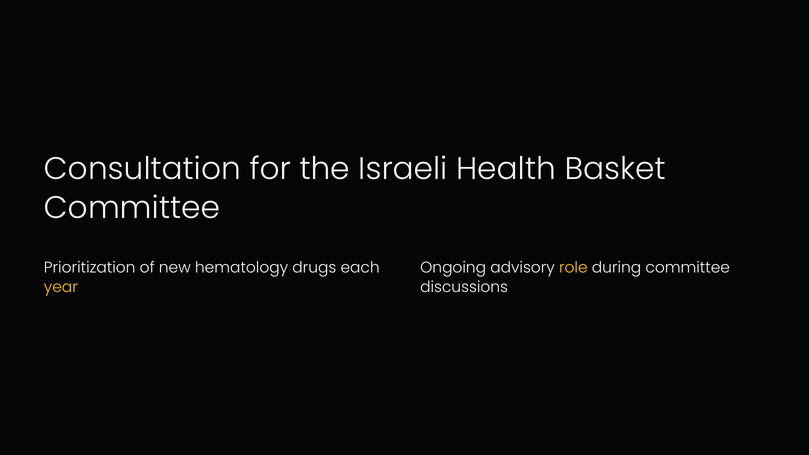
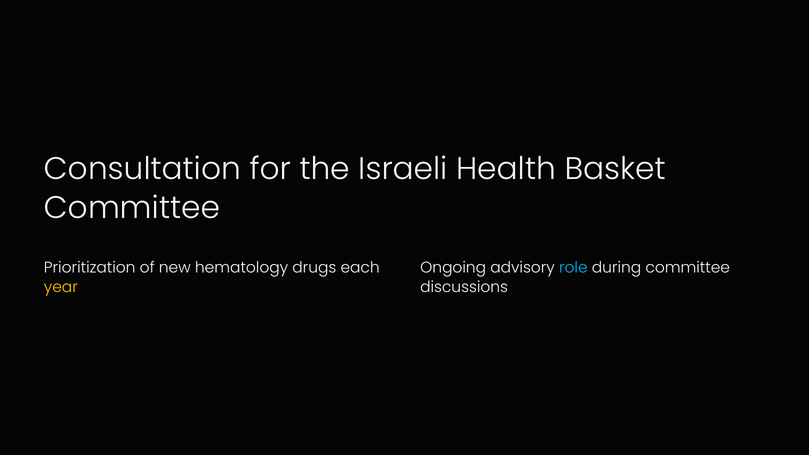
role colour: yellow -> light blue (573, 268)
